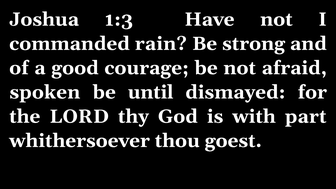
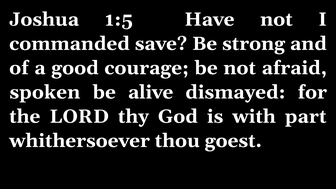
1:3: 1:3 -> 1:5 (119, 19)
rain: rain -> save (161, 44)
until: until -> alive (151, 92)
